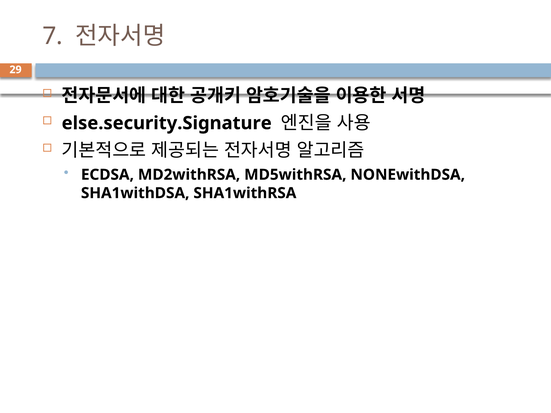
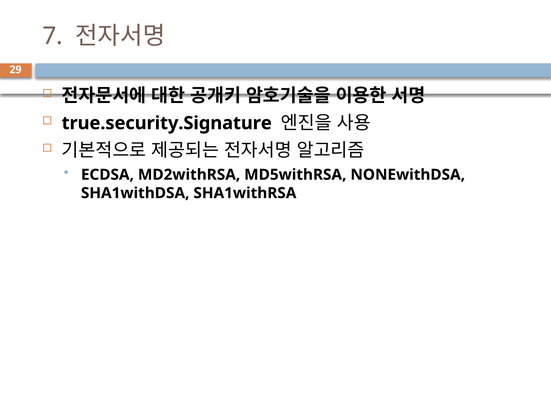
else.security.Signature: else.security.Signature -> true.security.Signature (167, 123)
